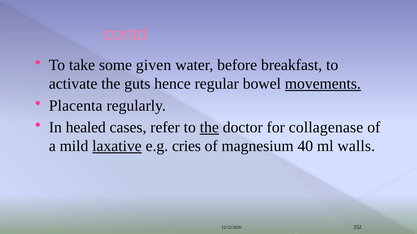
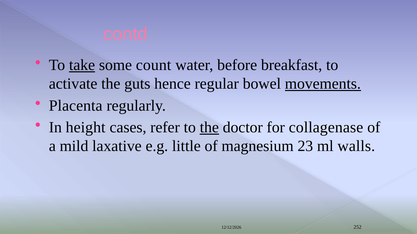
take underline: none -> present (82, 65)
given: given -> count (154, 65)
healed: healed -> height (86, 128)
laxative underline: present -> none (117, 146)
cries: cries -> little (186, 146)
40: 40 -> 23 (305, 146)
